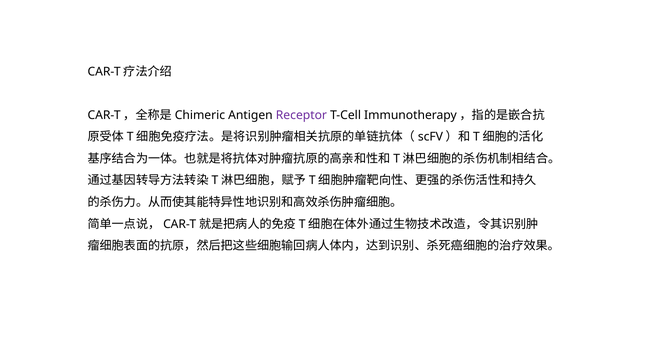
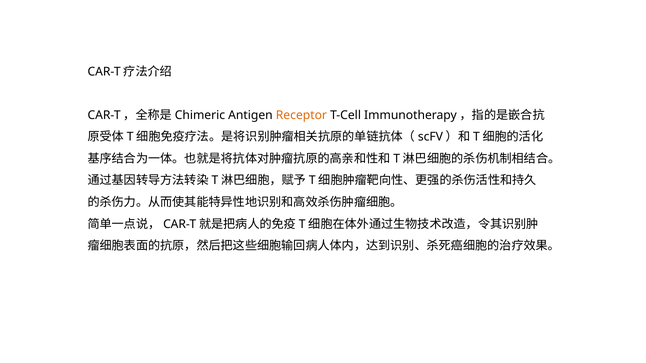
Receptor colour: purple -> orange (301, 115)
